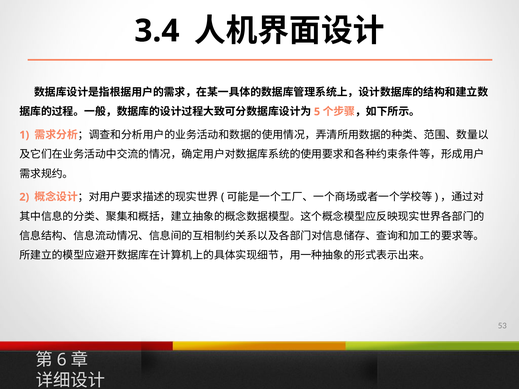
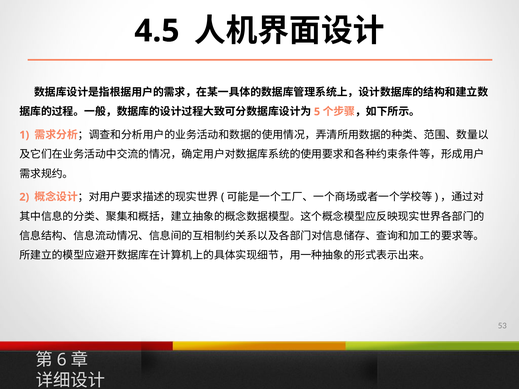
3.4: 3.4 -> 4.5 (157, 31)
